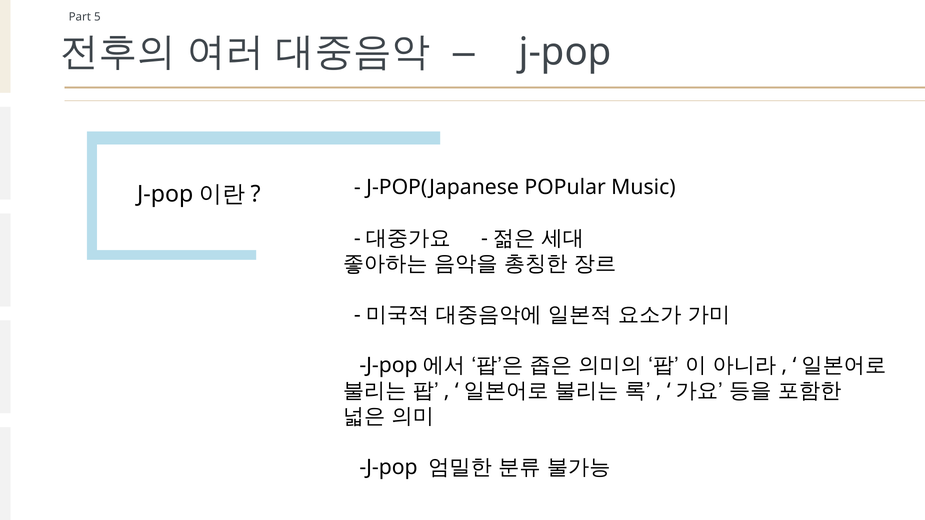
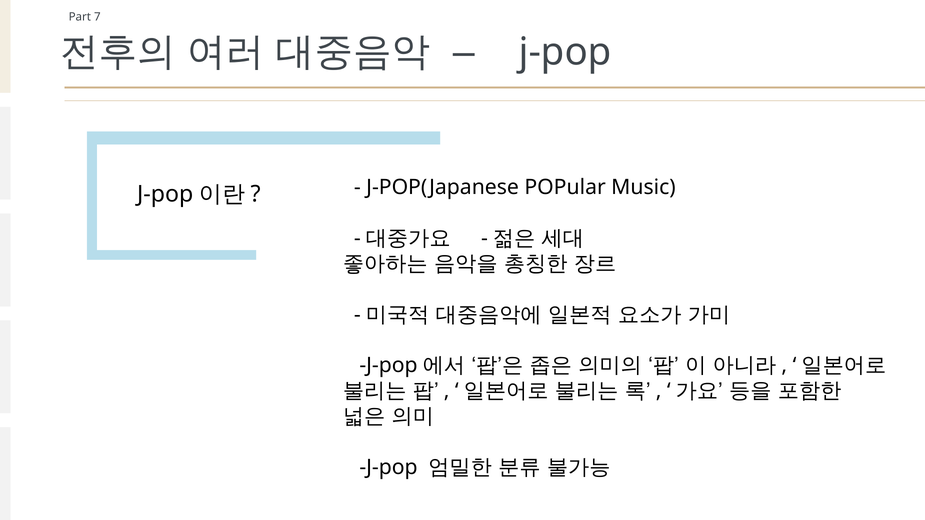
5: 5 -> 7 (97, 17)
